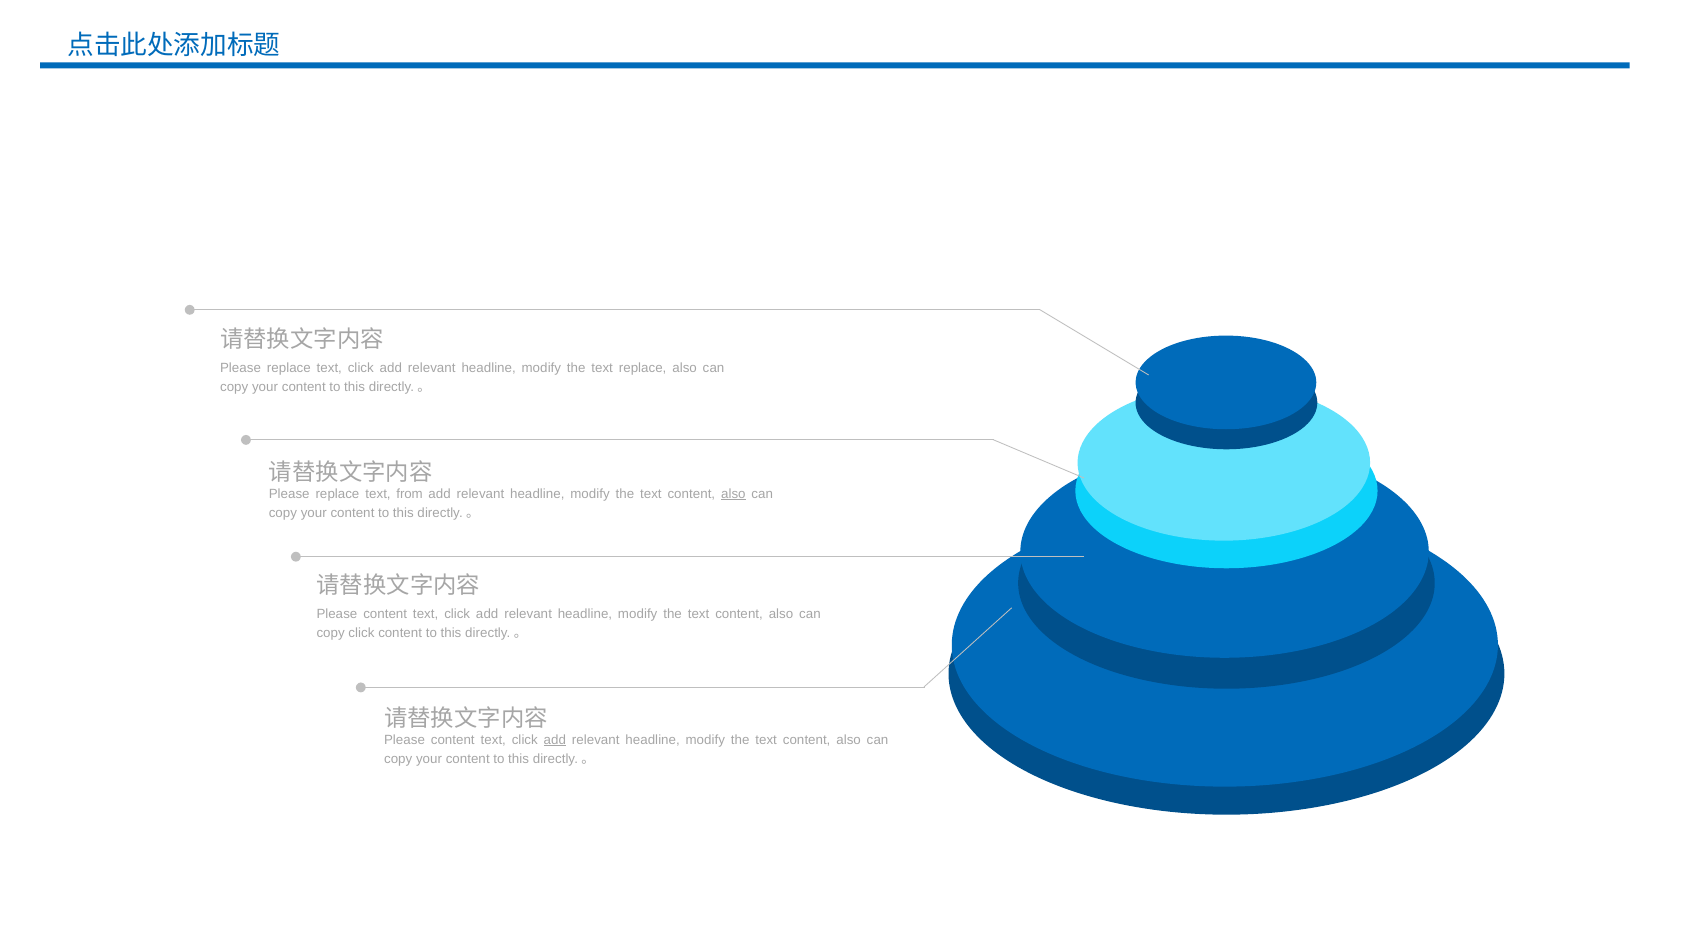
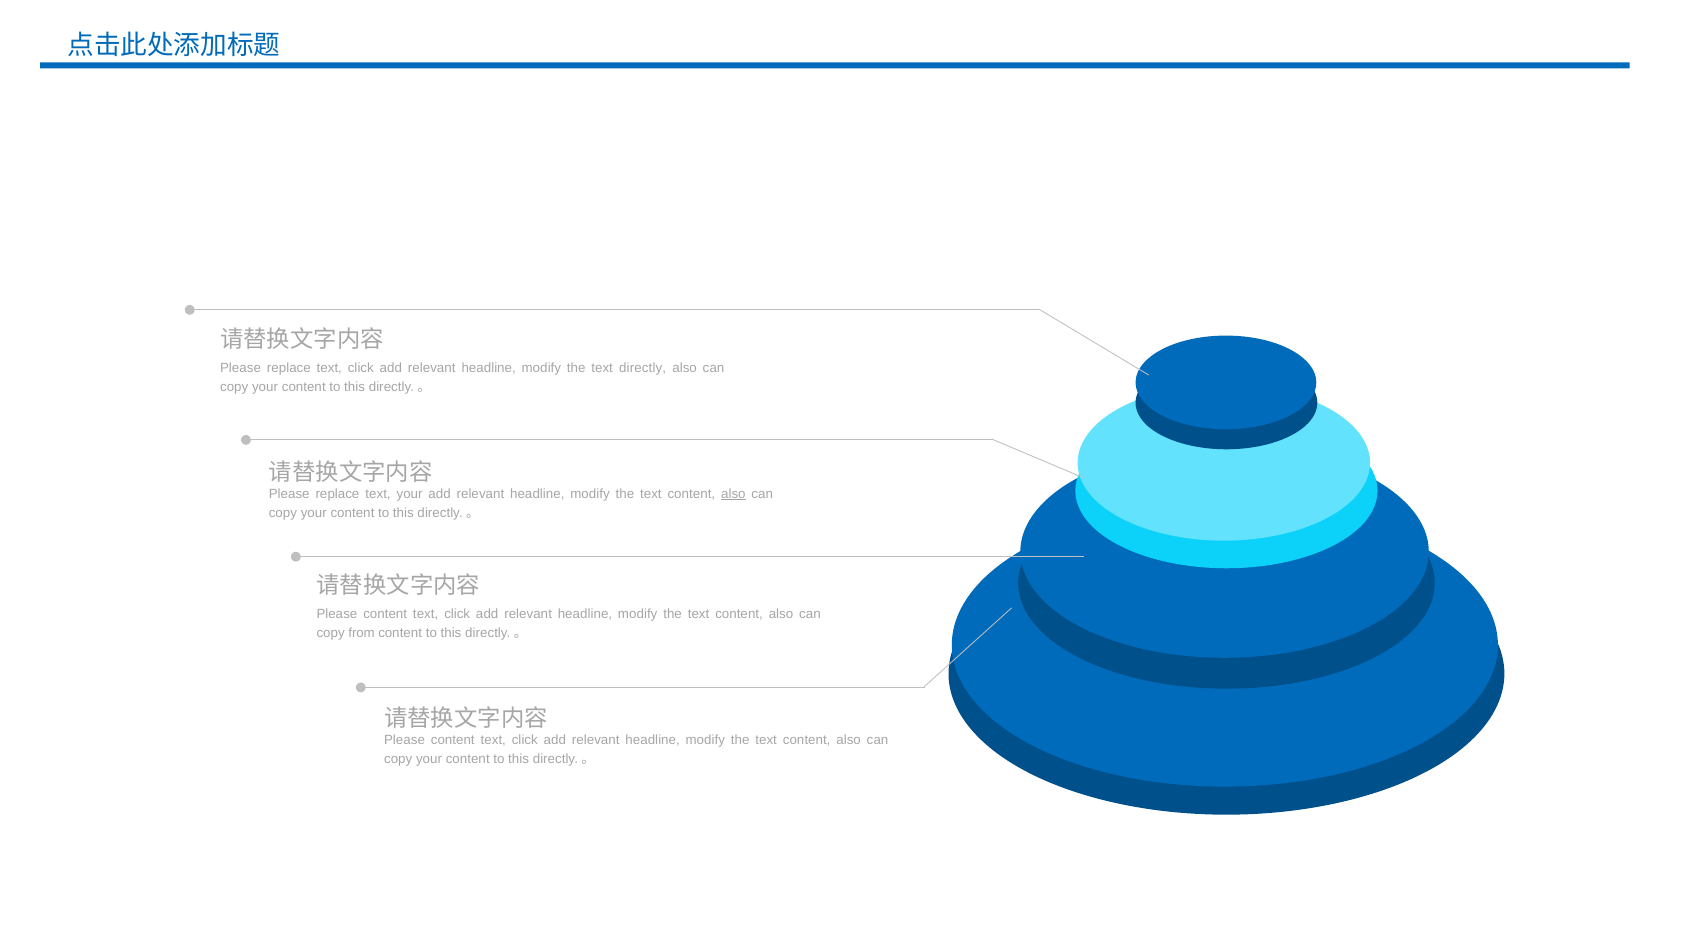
text replace: replace -> directly (643, 368)
text from: from -> your (410, 494)
copy click: click -> from (362, 633)
add underline: present -> none (555, 740)
